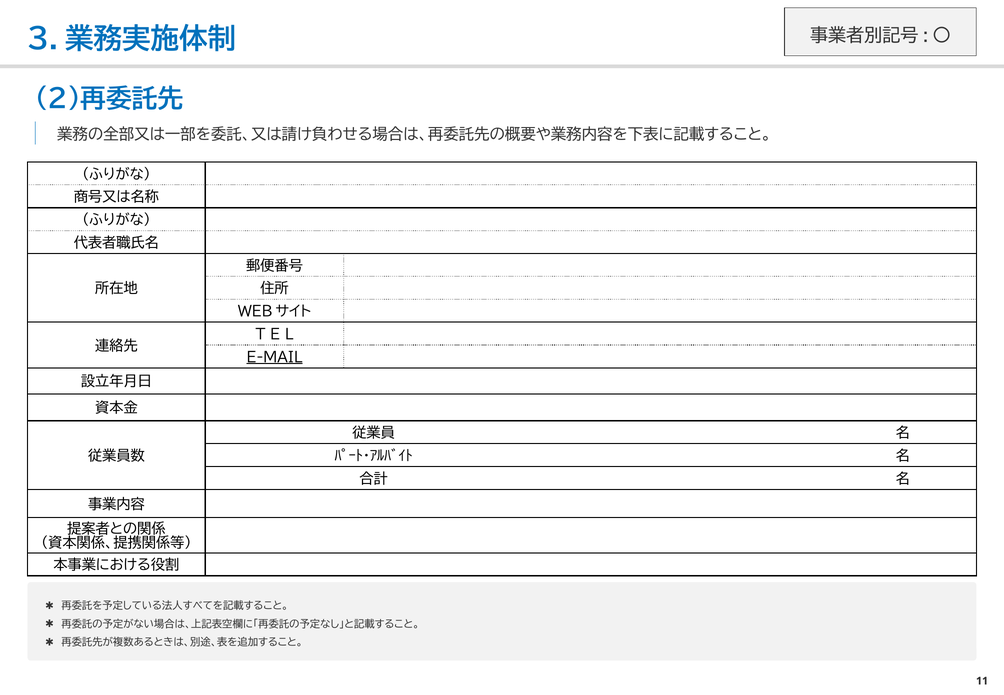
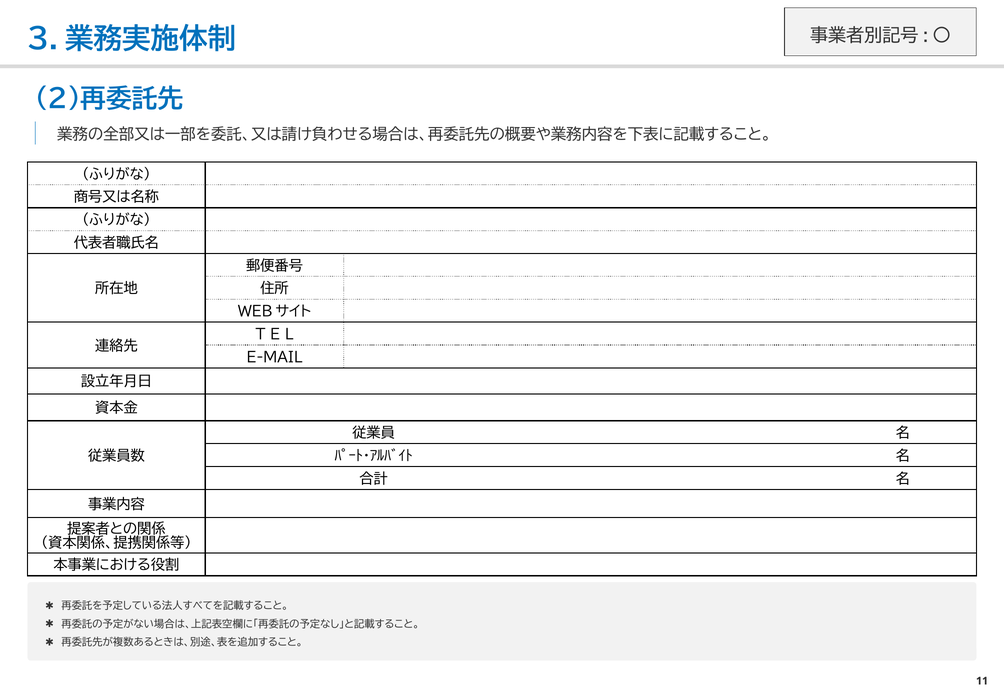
E-MAIL underline: present -> none (274, 357)
